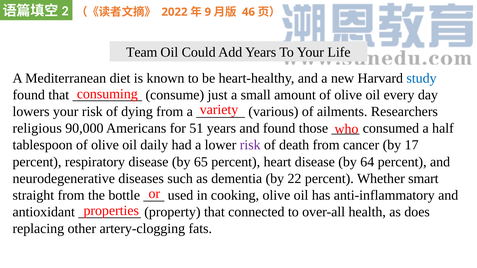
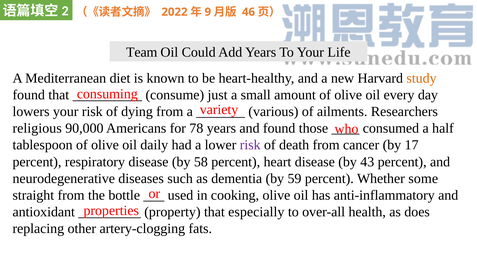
study colour: blue -> orange (422, 78)
51: 51 -> 78 (196, 129)
65: 65 -> 58 (201, 162)
64: 64 -> 43 (367, 162)
22: 22 -> 59 (295, 179)
smart: smart -> some (423, 179)
connected: connected -> especially (256, 212)
